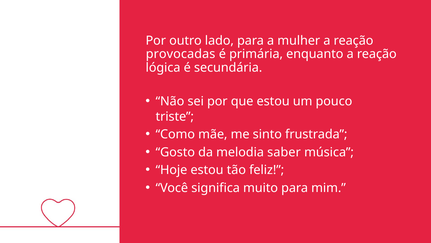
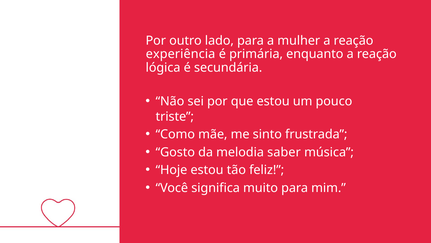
provocadas: provocadas -> experiência (181, 54)
